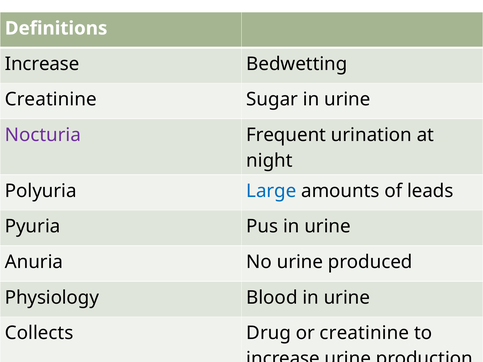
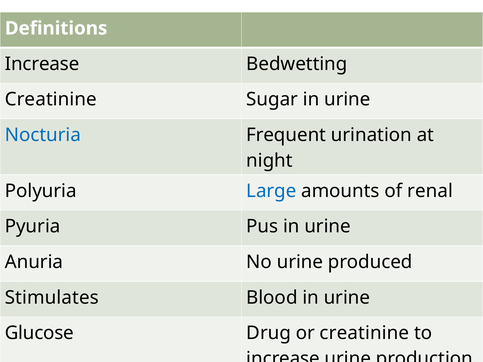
Nocturia colour: purple -> blue (43, 135)
leads: leads -> renal (430, 191)
Physiology: Physiology -> Stimulates (52, 298)
Collects: Collects -> Glucose (39, 333)
